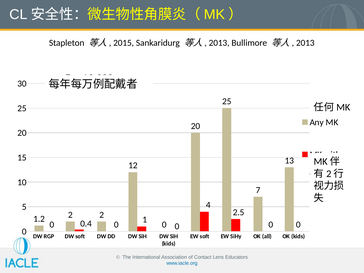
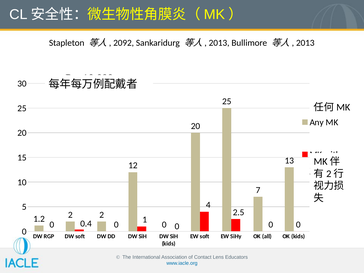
2015: 2015 -> 2092 (124, 43)
